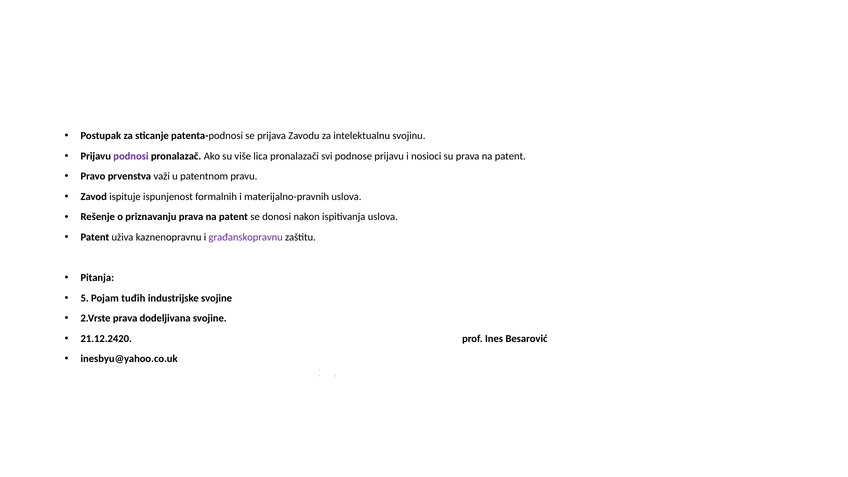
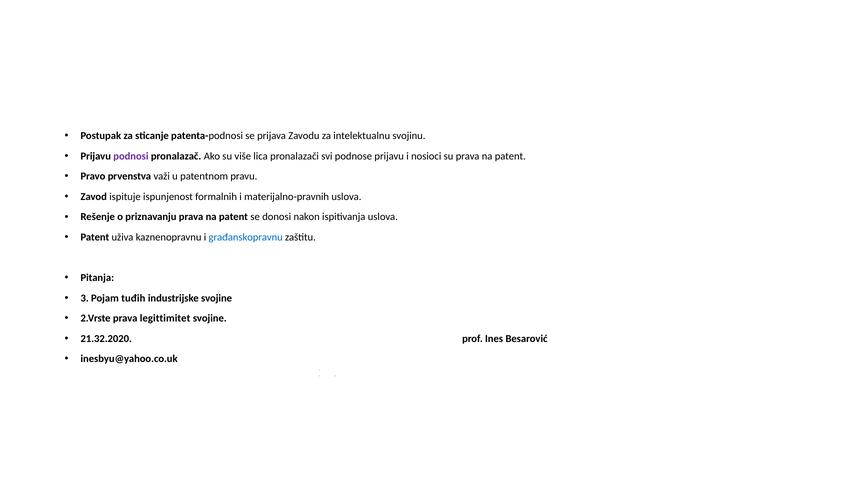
građanskopravnu colour: purple -> blue (246, 237)
5: 5 -> 3 (85, 298)
dodeljivana: dodeljivana -> legittimitet (165, 318)
21.12.2420: 21.12.2420 -> 21.32.2020 (106, 339)
